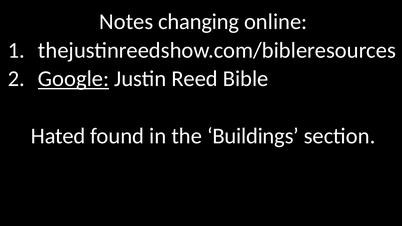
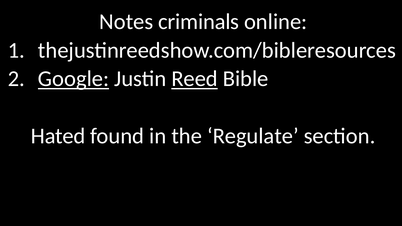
changing: changing -> criminals (199, 22)
Reed underline: none -> present (195, 79)
Buildings: Buildings -> Regulate (253, 136)
